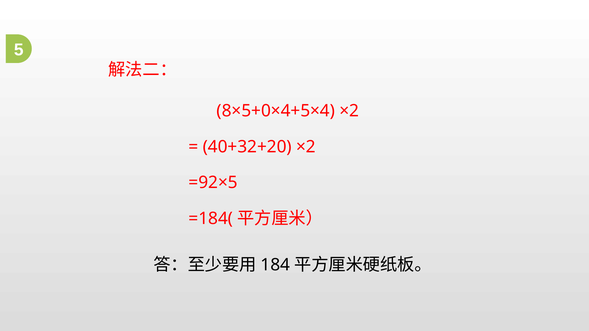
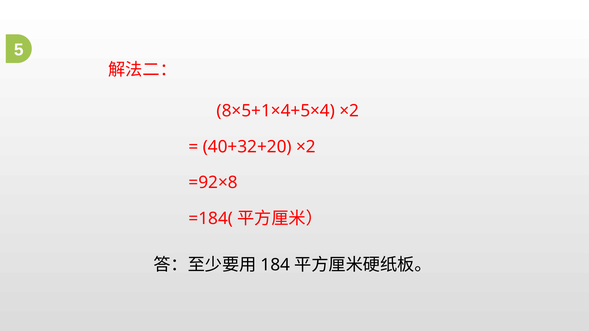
8×5+0×4+5×4: 8×5+0×4+5×4 -> 8×5+1×4+5×4 (276, 111)
=92×5: =92×5 -> =92×8 (213, 183)
